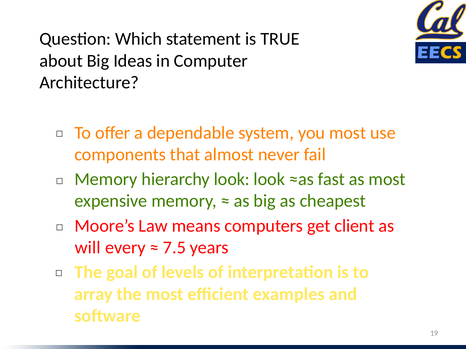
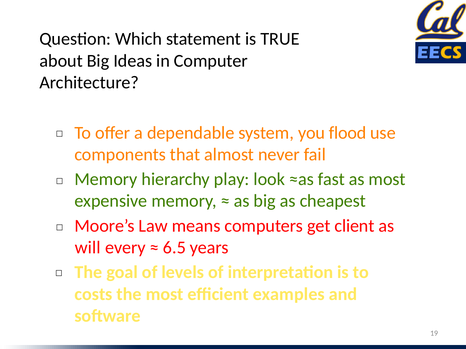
you most: most -> flood (348, 133)
hierarchy look: look -> play (232, 180)
7.5: 7.5 -> 6.5 (174, 248)
array: array -> costs (93, 294)
